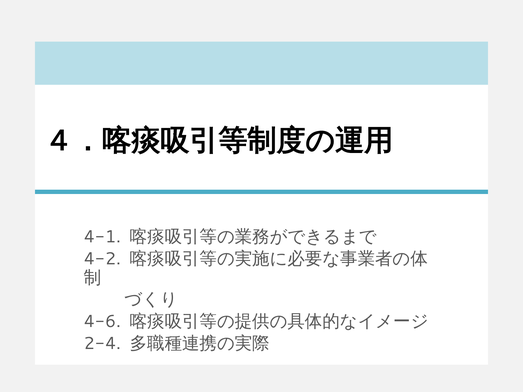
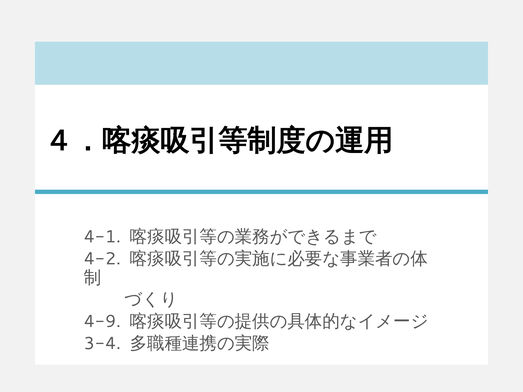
4-6: 4-6 -> 4-9 (102, 322)
2-4: 2-4 -> 3-4 (102, 344)
